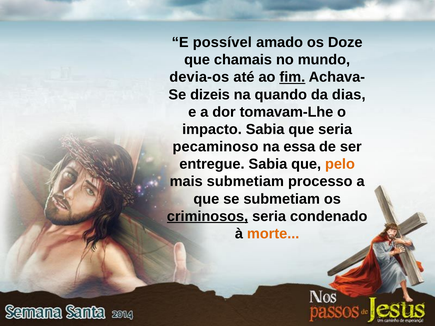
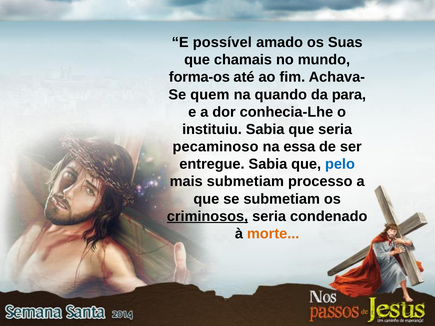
Doze: Doze -> Suas (345, 42)
devia-os: devia-os -> forma-os (199, 77)
fim underline: present -> none (292, 77)
dizeis: dizeis -> quem (210, 95)
dias: dias -> para (349, 95)
tomavam-Lhe: tomavam-Lhe -> conhecia-Lhe (286, 112)
impacto: impacto -> instituiu (212, 129)
pelo colour: orange -> blue (340, 164)
